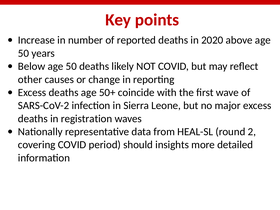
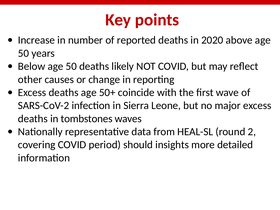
registration: registration -> tombstones (87, 119)
